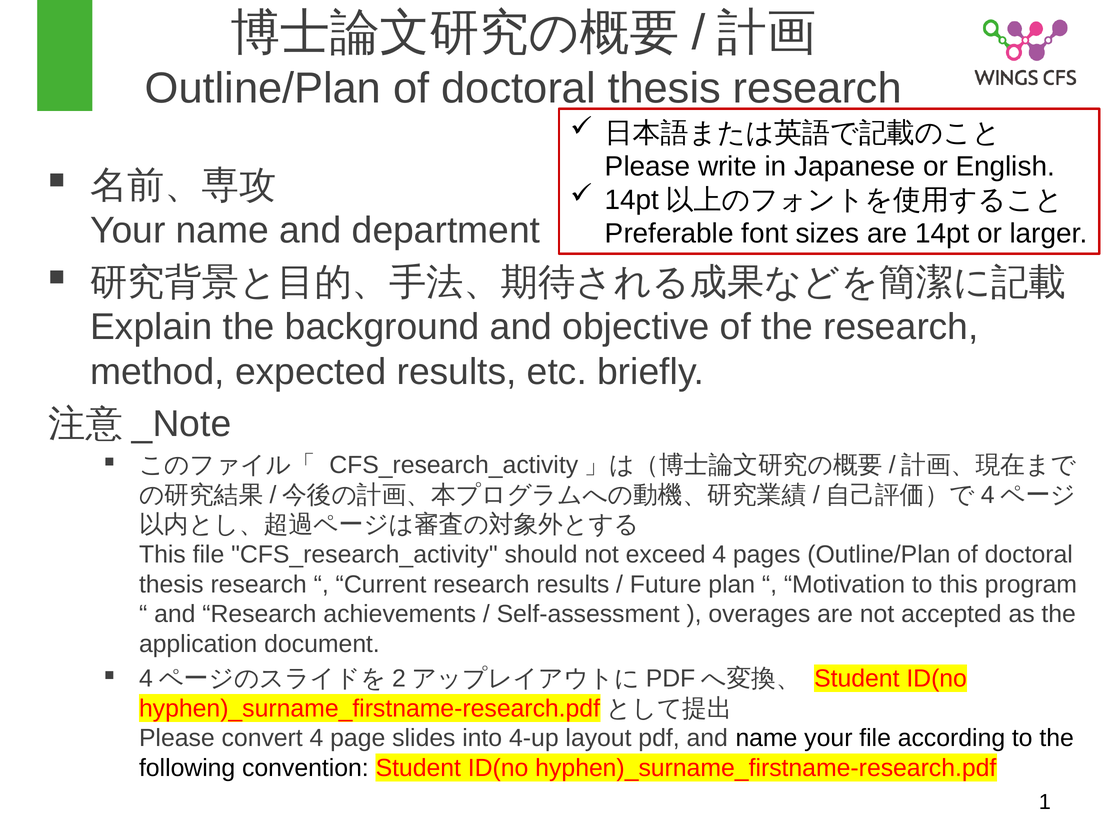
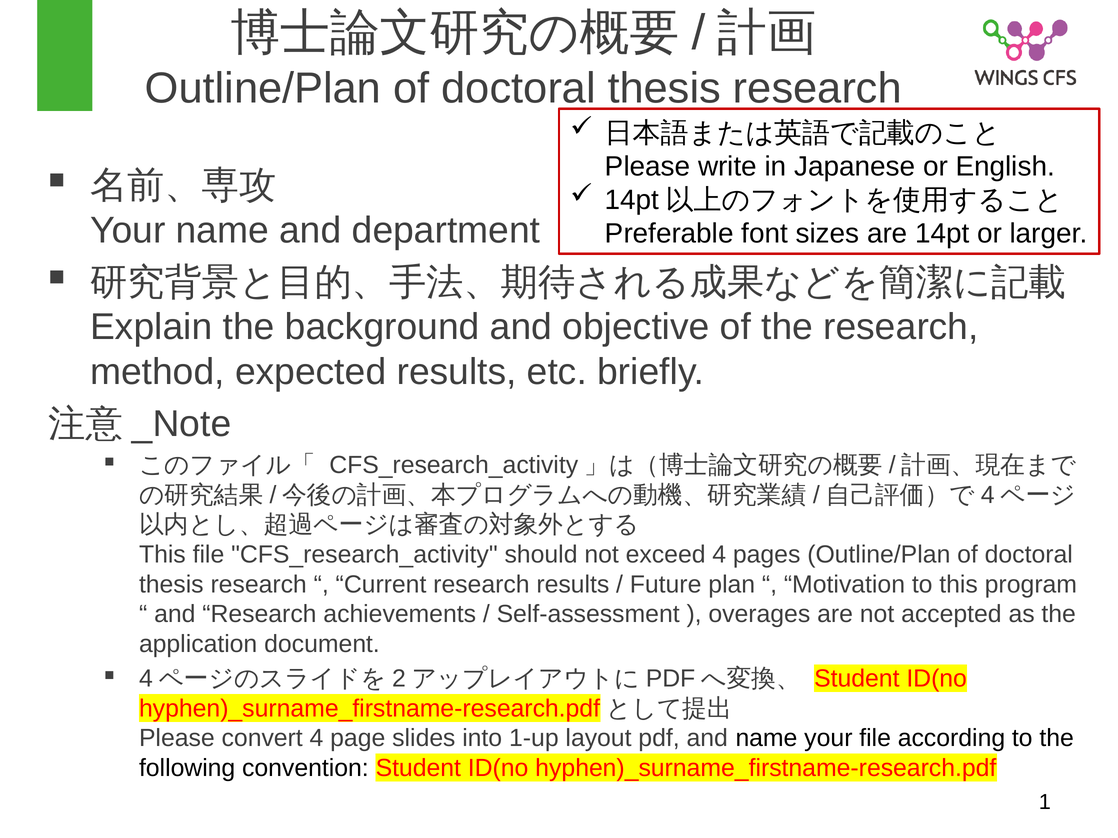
4-up: 4-up -> 1-up (534, 739)
